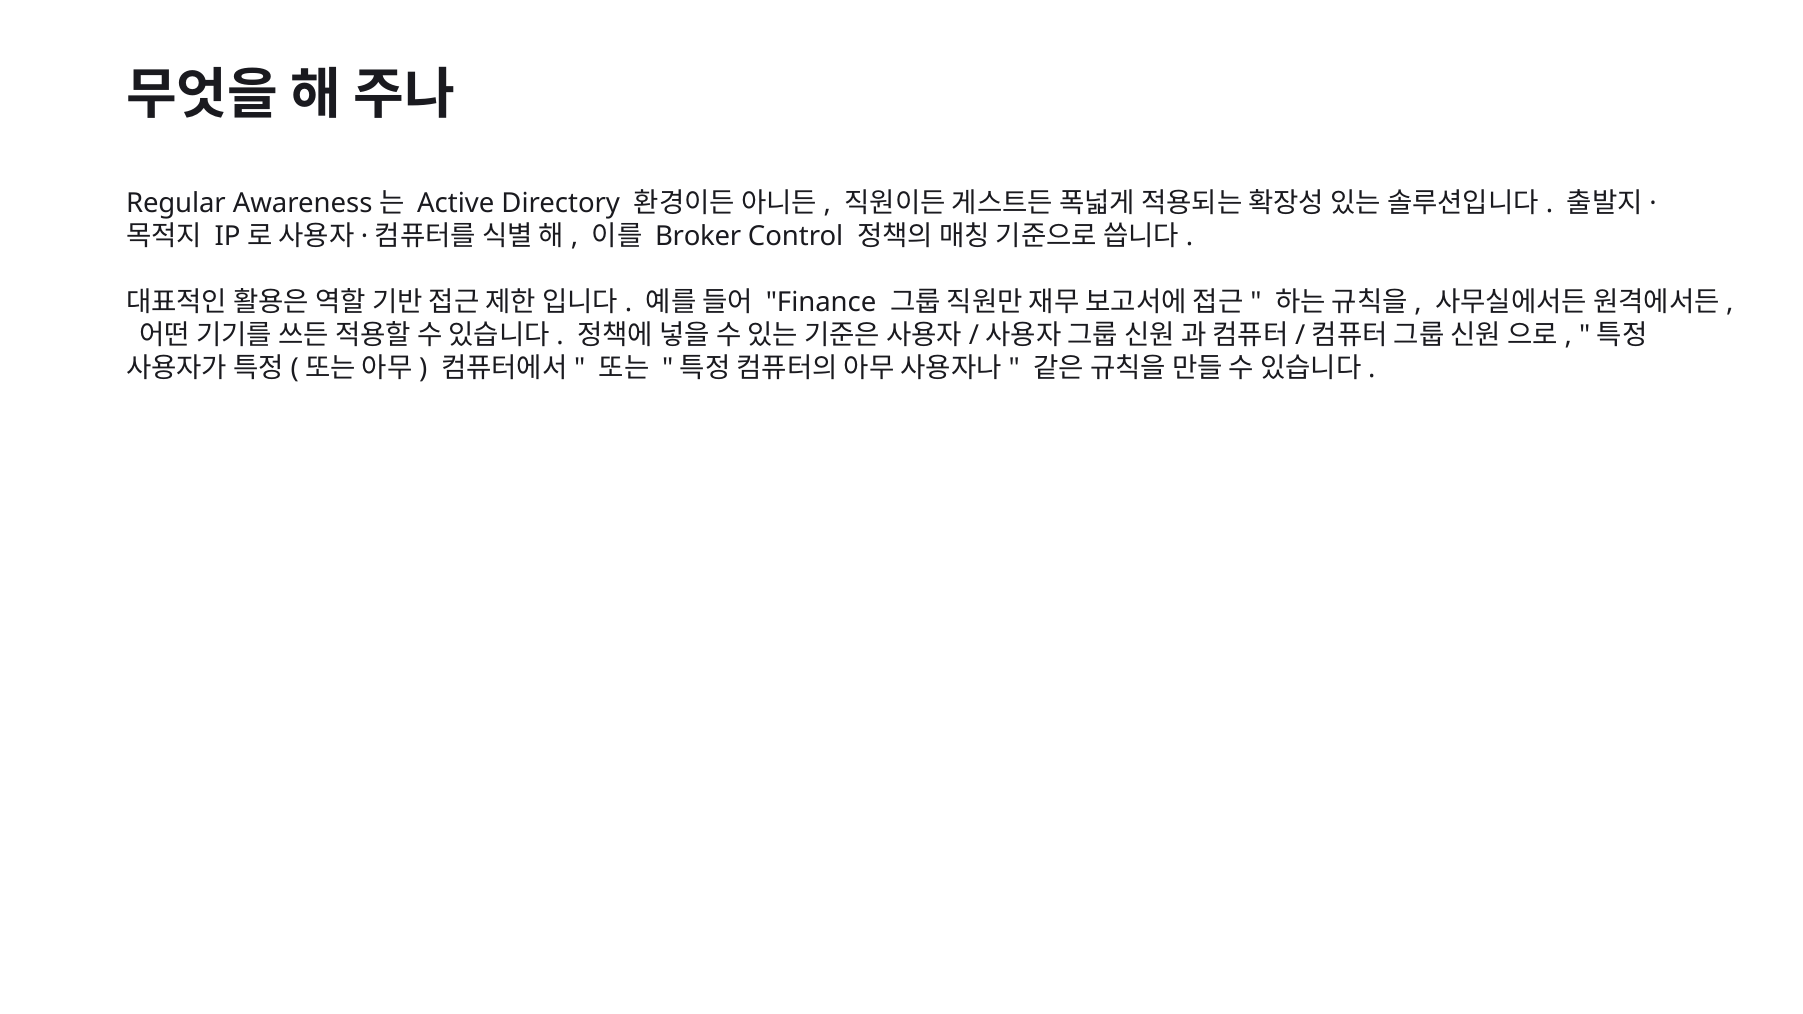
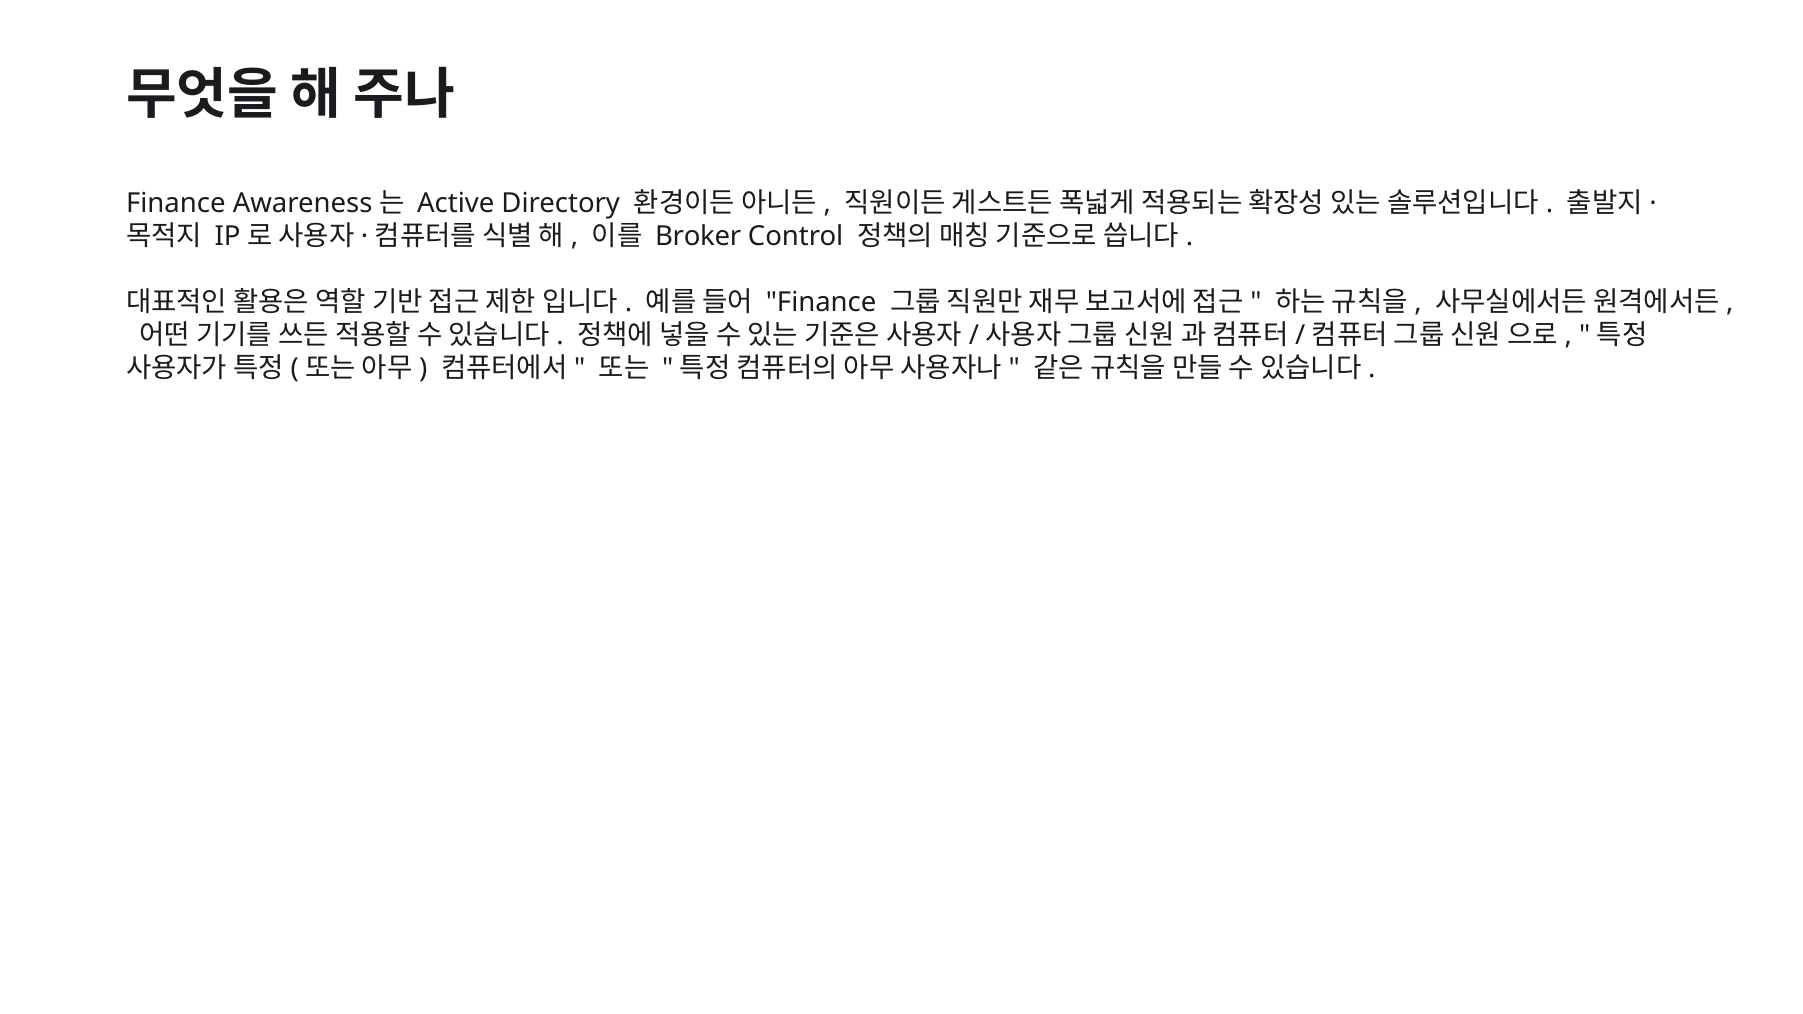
Regular: Regular -> Finance (176, 203)
